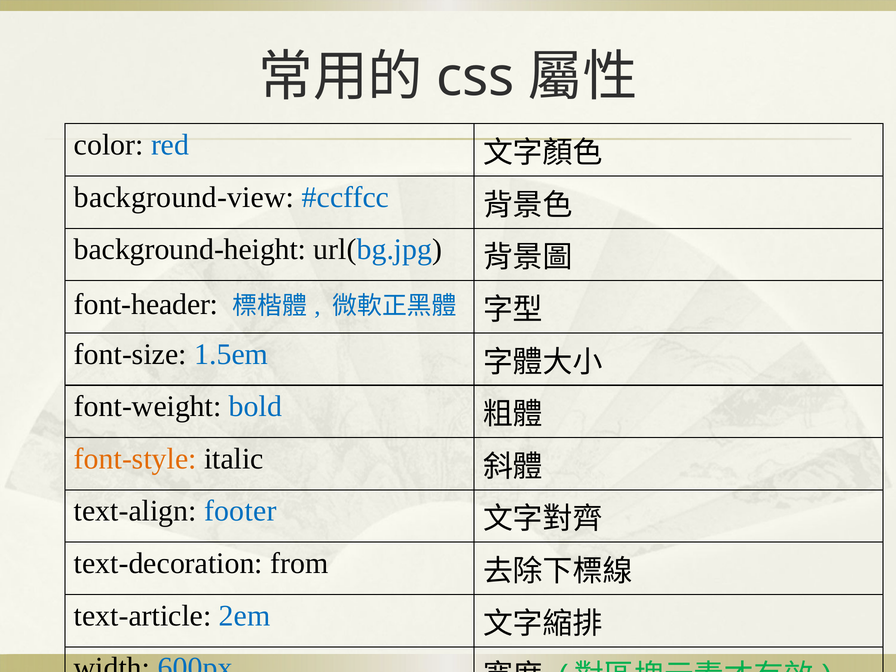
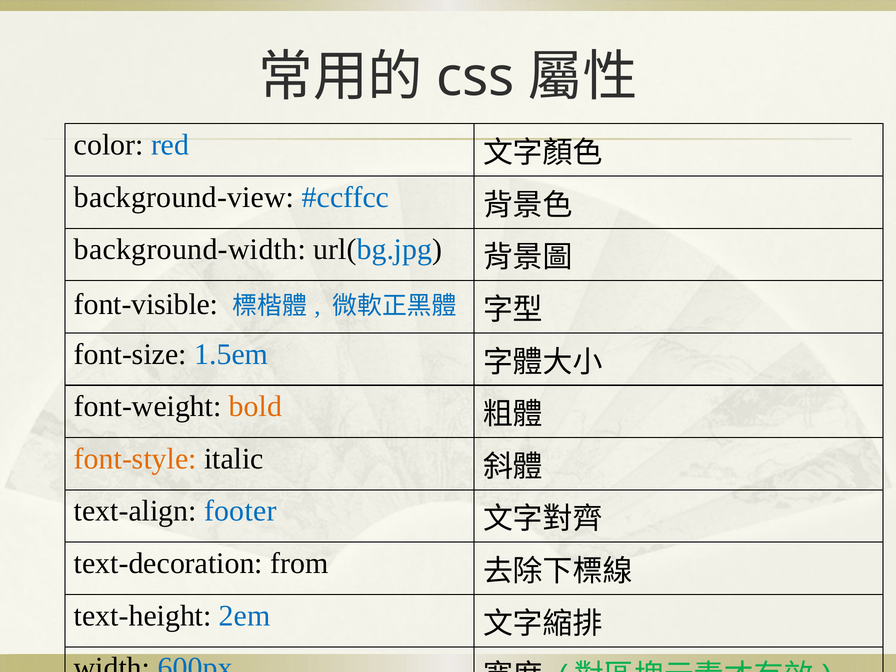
background-height: background-height -> background-width (190, 250)
font-header: font-header -> font-visible (146, 304)
bold colour: blue -> orange (255, 406)
text-article: text-article -> text-height (143, 616)
